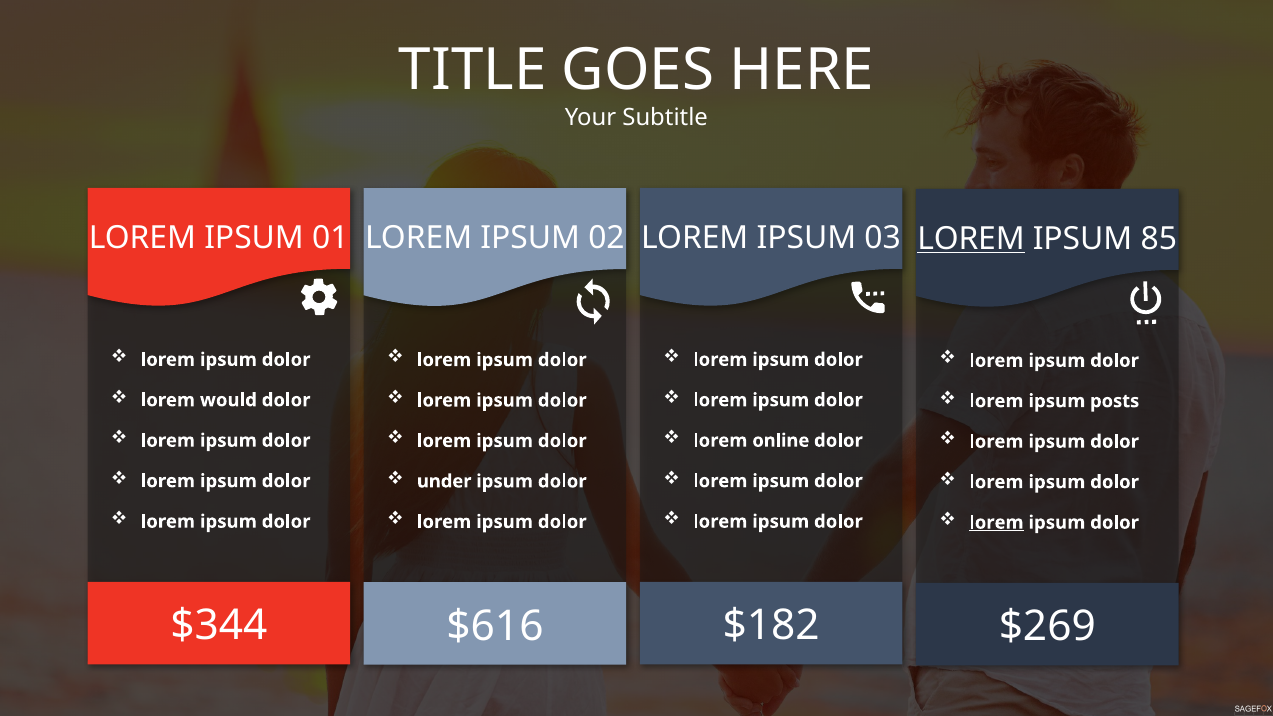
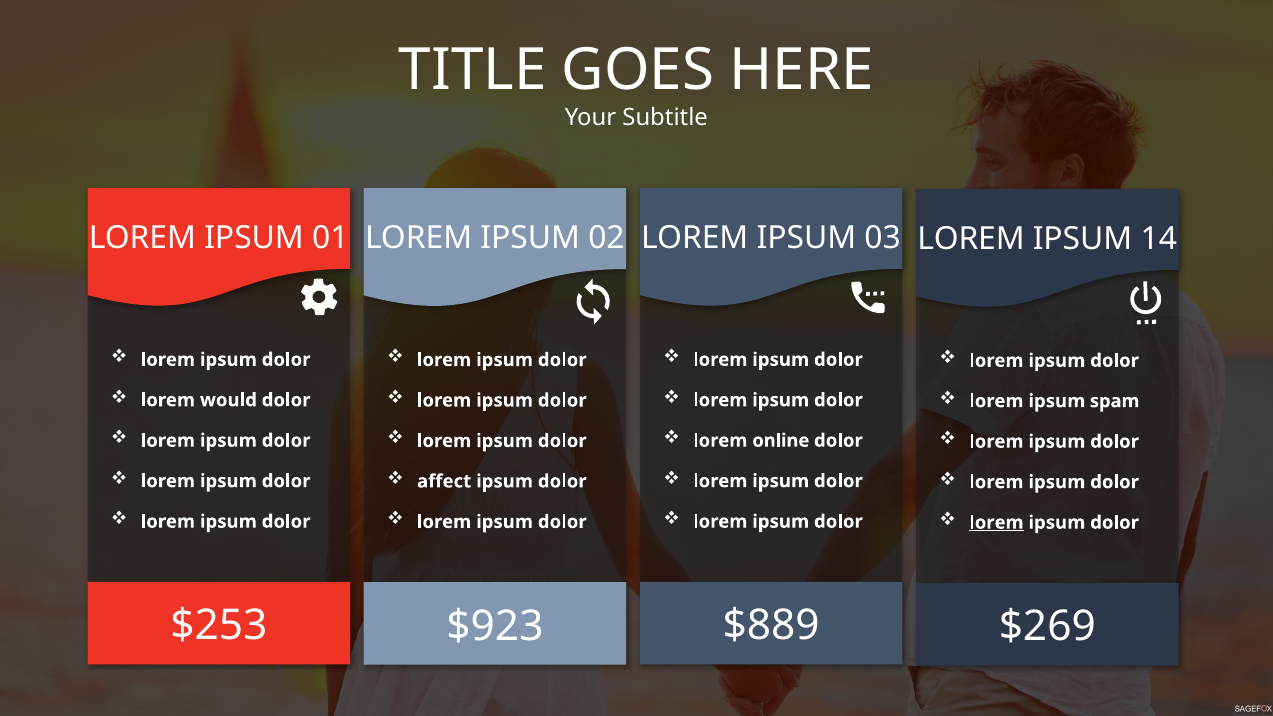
LOREM underline: present -> none (971, 239)
85: 85 -> 14 (1159, 239)
posts: posts -> spam (1115, 401)
under: under -> affect (444, 481)
$344: $344 -> $253 (219, 626)
$182: $182 -> $889 (771, 626)
$616: $616 -> $923 (495, 626)
